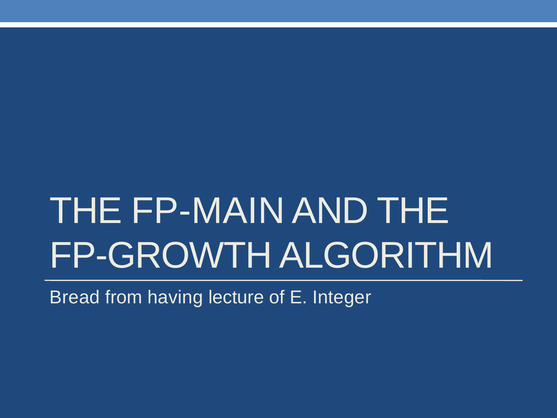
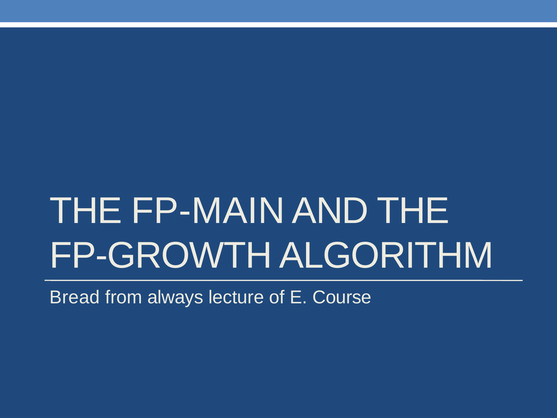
having: having -> always (175, 297)
Integer: Integer -> Course (342, 297)
